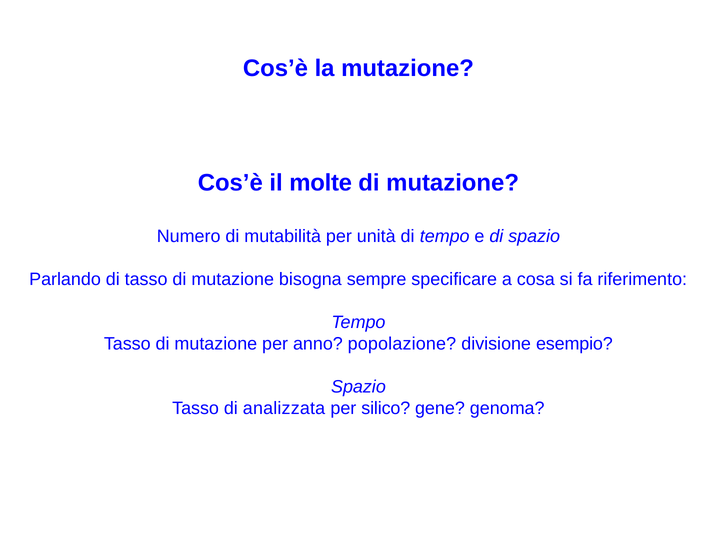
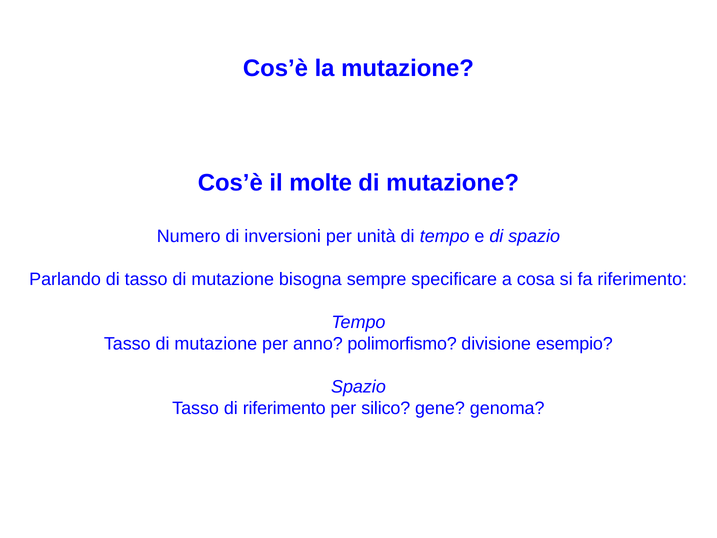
mutabilità: mutabilità -> inversioni (283, 236)
popolazione: popolazione -> polimorfismo (402, 344)
di analizzata: analizzata -> riferimento (284, 408)
